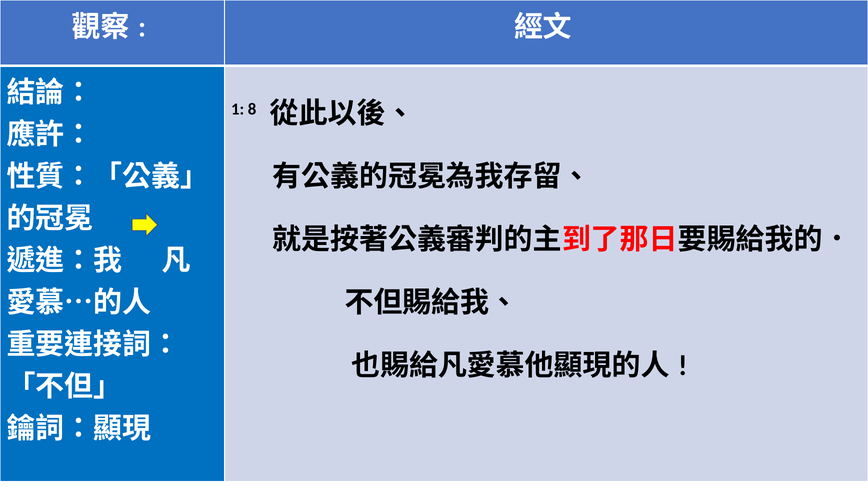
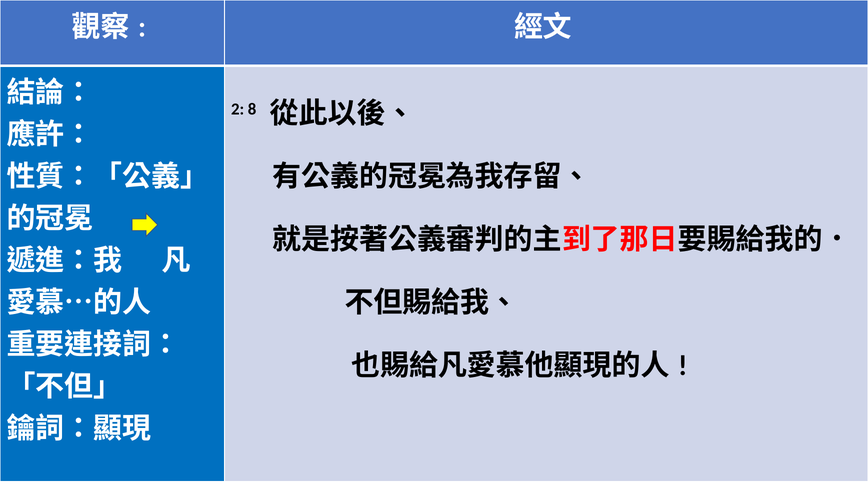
1: 1 -> 2 (238, 109)
